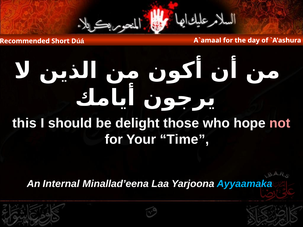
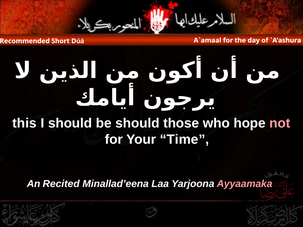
be delight: delight -> should (137, 123)
Internal: Internal -> Recited (61, 184)
Ayyaamaka colour: light blue -> pink (245, 184)
